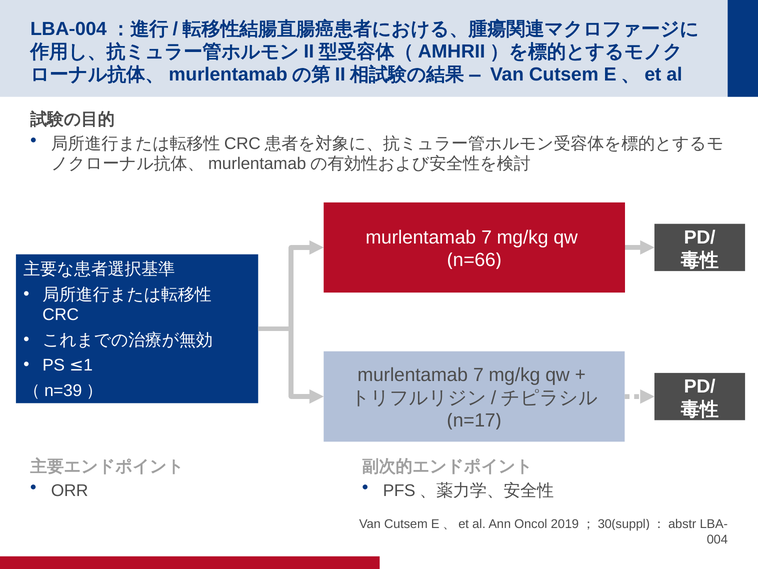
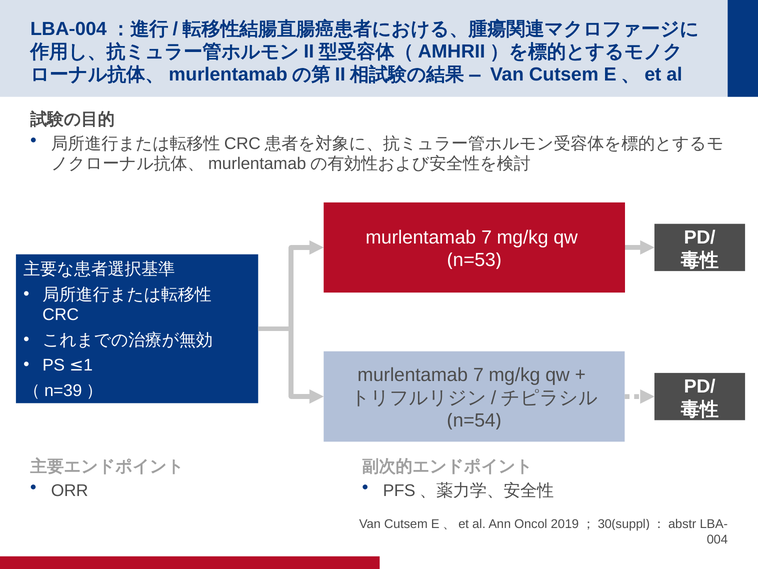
n=66: n=66 -> n=53 (474, 260)
n=17: n=17 -> n=54 (474, 420)
